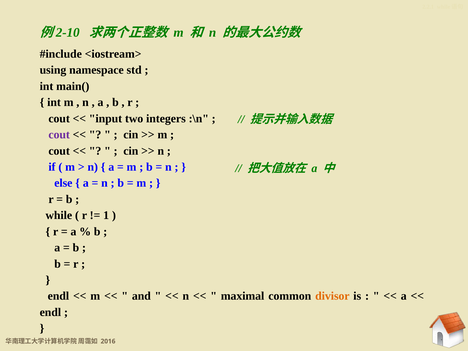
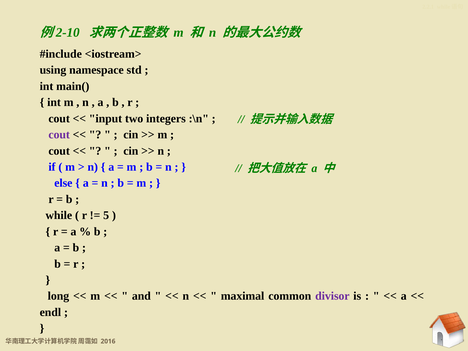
1: 1 -> 5 (106, 215)
endl: endl -> long (58, 296)
divisor colour: orange -> purple (332, 296)
